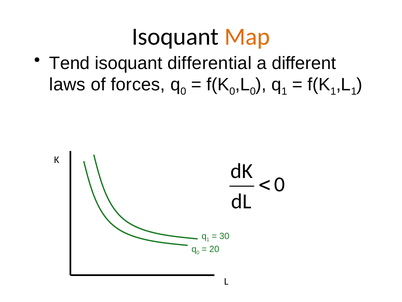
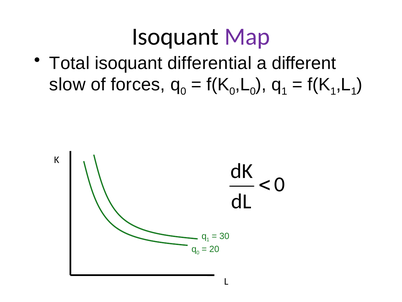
Map colour: orange -> purple (247, 37)
Tend: Tend -> Total (69, 63)
laws: laws -> slow (67, 84)
